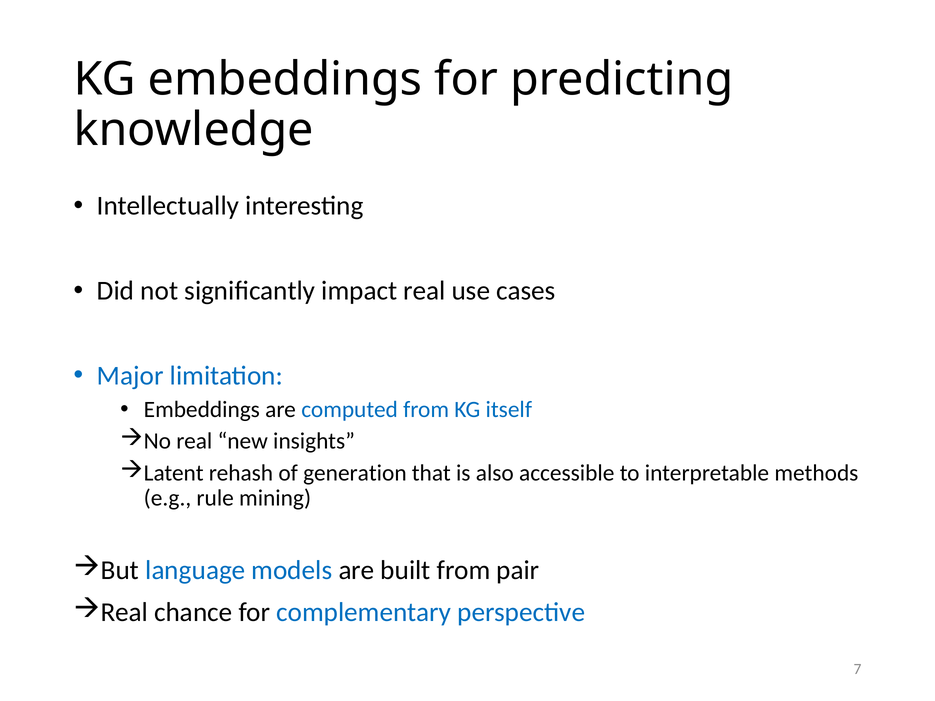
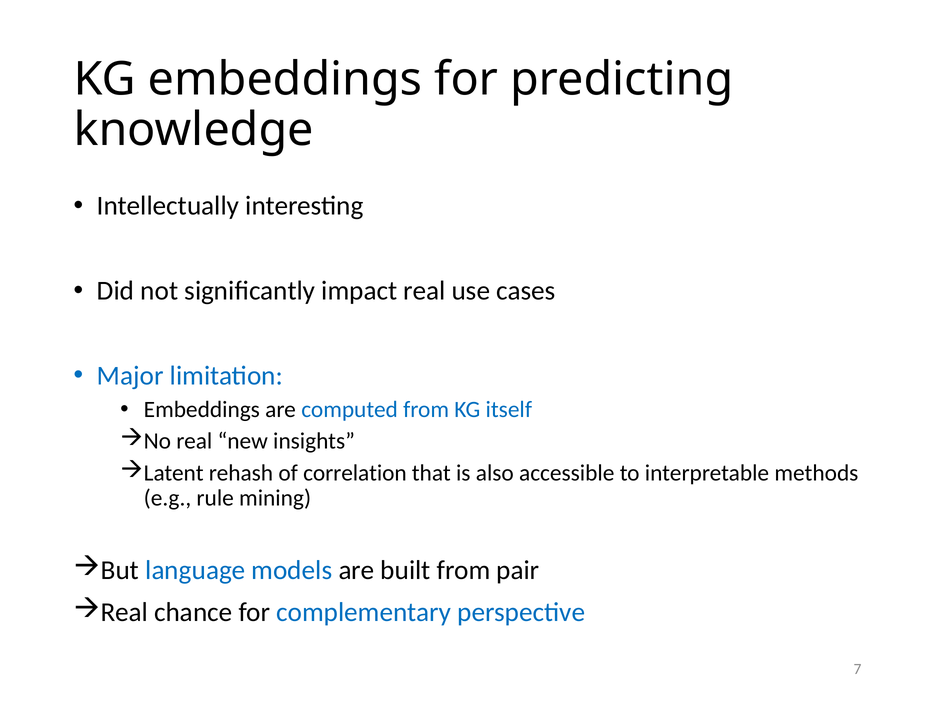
generation: generation -> correlation (355, 473)
